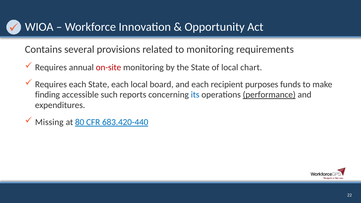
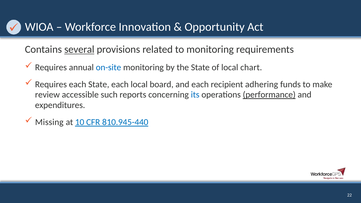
several underline: none -> present (79, 50)
on-site colour: red -> blue (108, 67)
purposes: purposes -> adhering (262, 84)
finding: finding -> review (47, 95)
80: 80 -> 10 (80, 122)
683.420-440: 683.420-440 -> 810.945-440 (125, 122)
